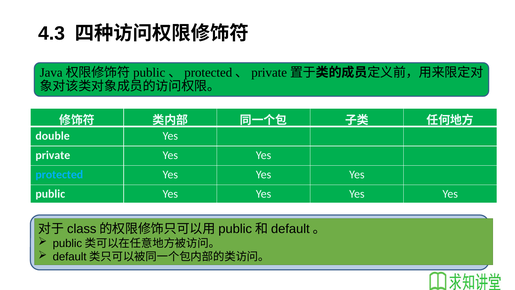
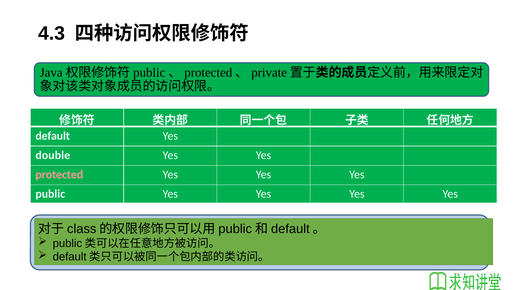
double: double -> default (53, 136)
private: private -> double (53, 155)
protected colour: light blue -> pink (59, 175)
